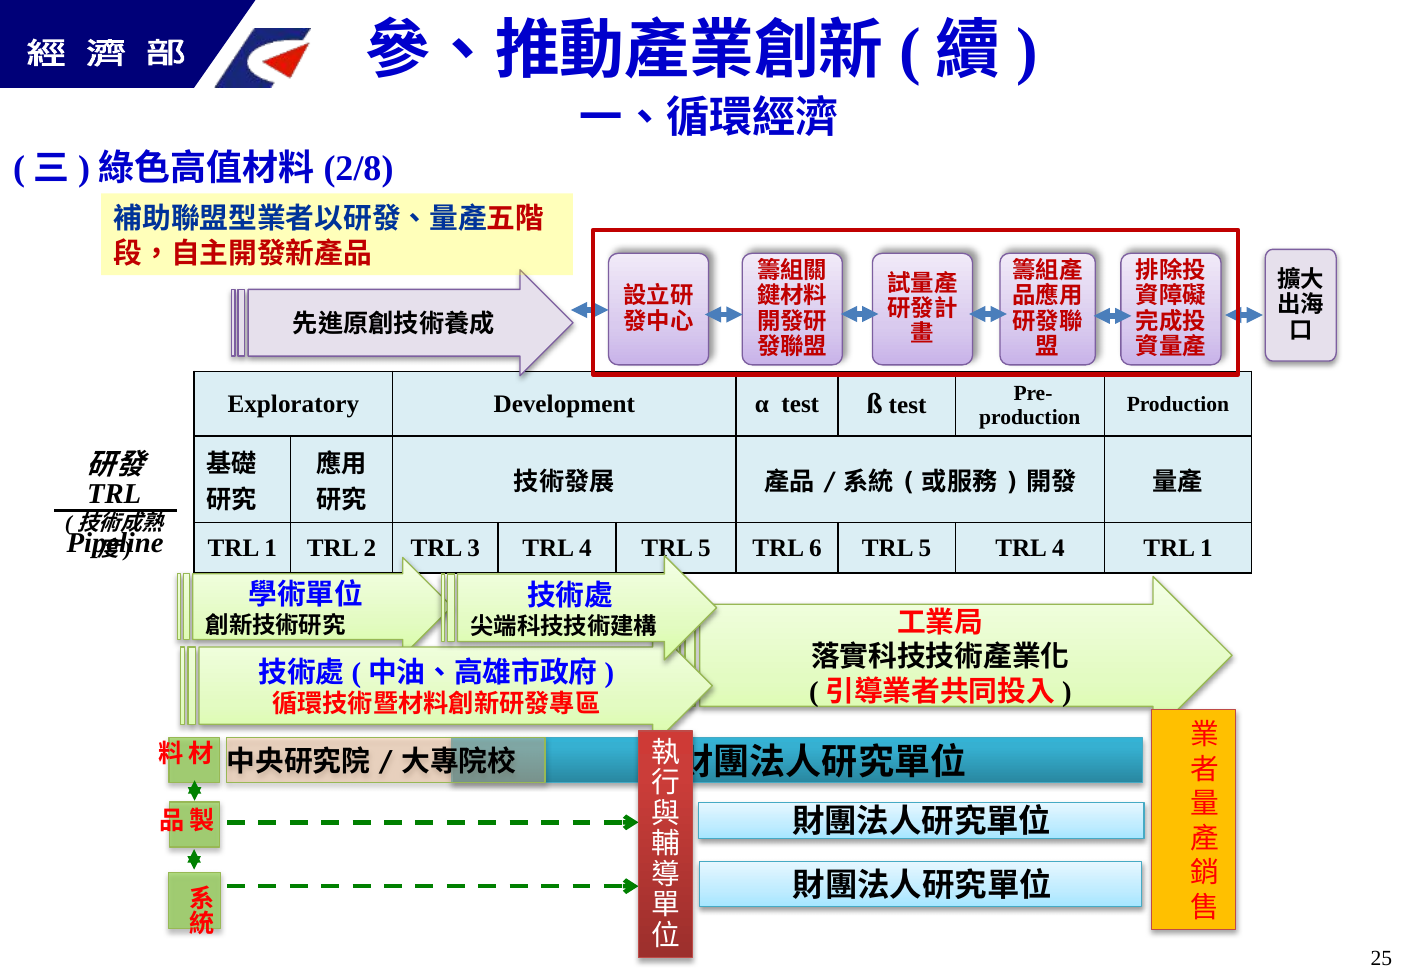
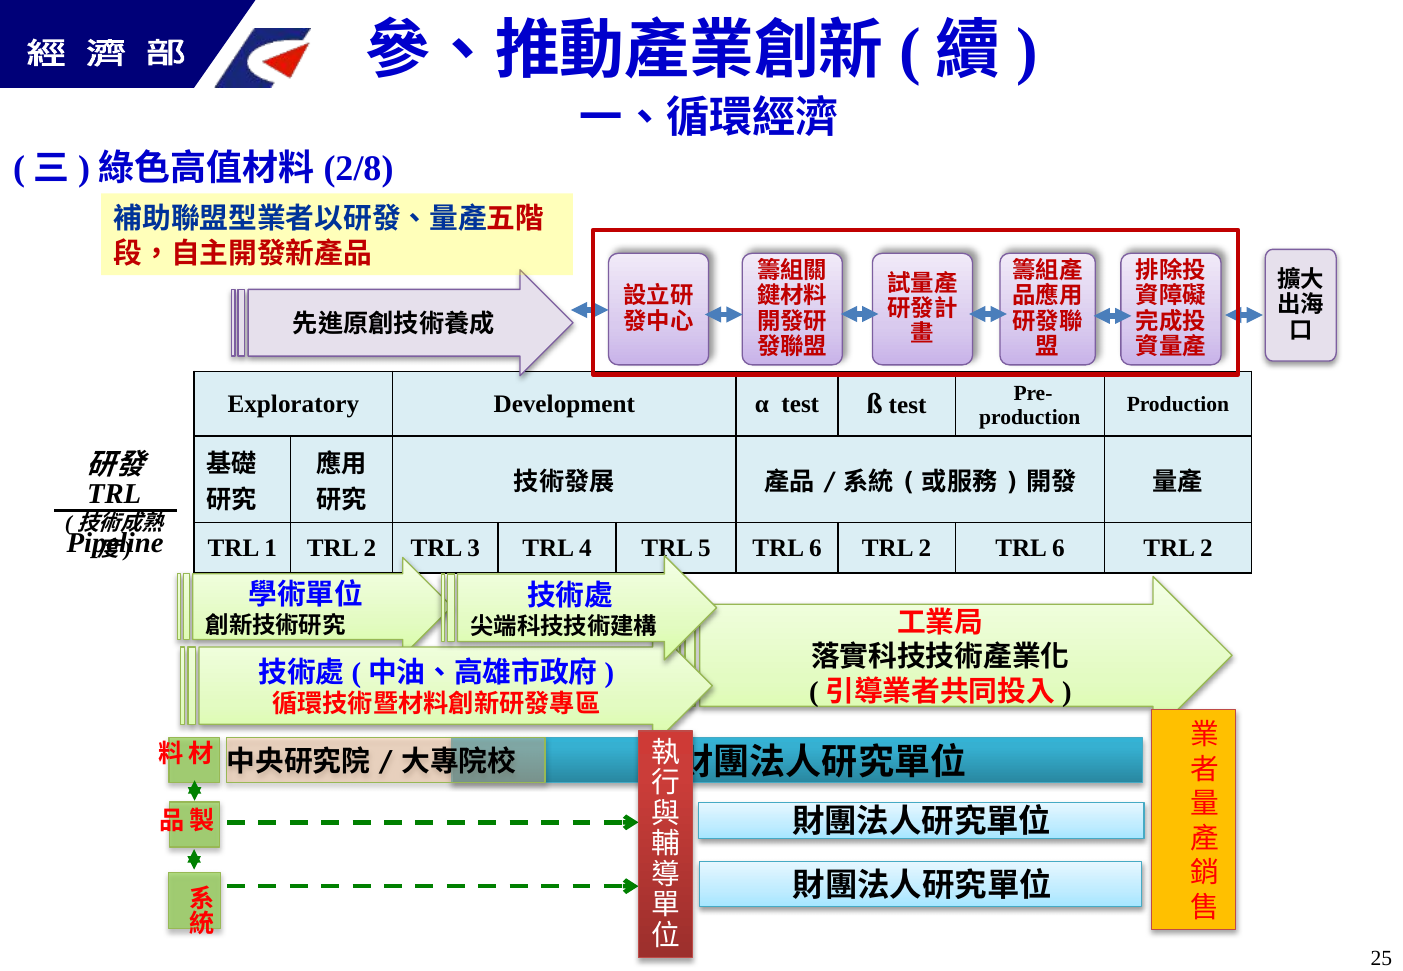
5: 5 -> 2 (925, 548)
4: 4 -> 6 (1058, 548)
1: 1 -> 2 (1206, 548)
